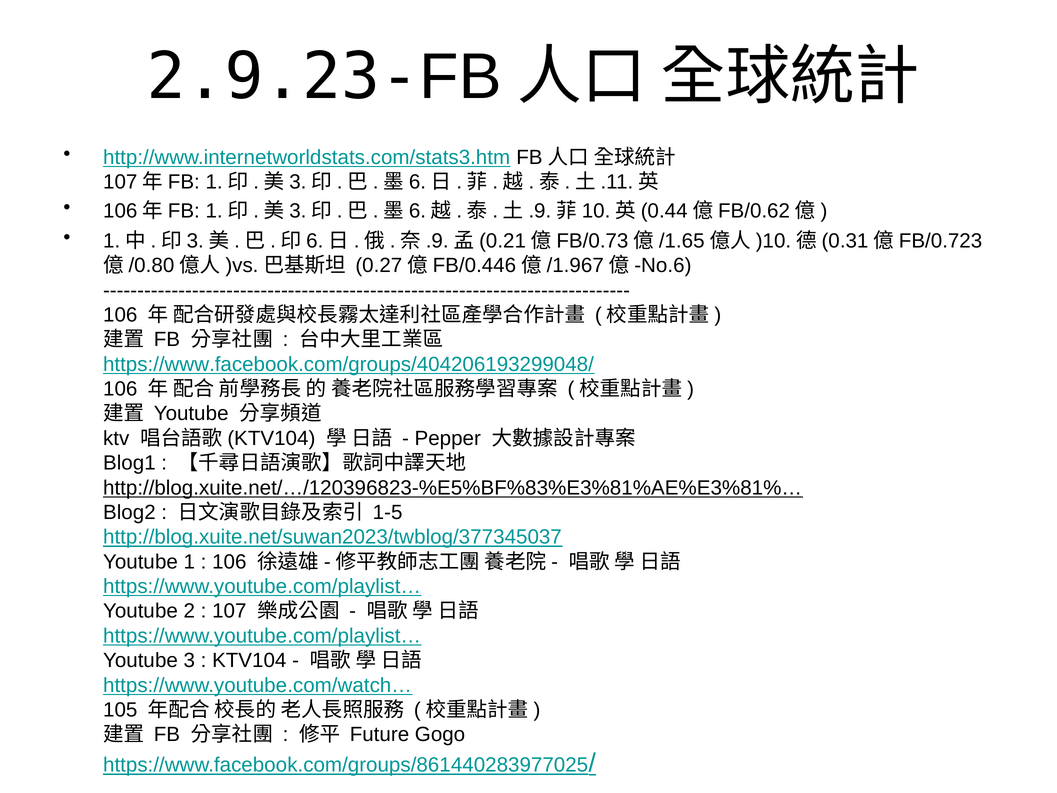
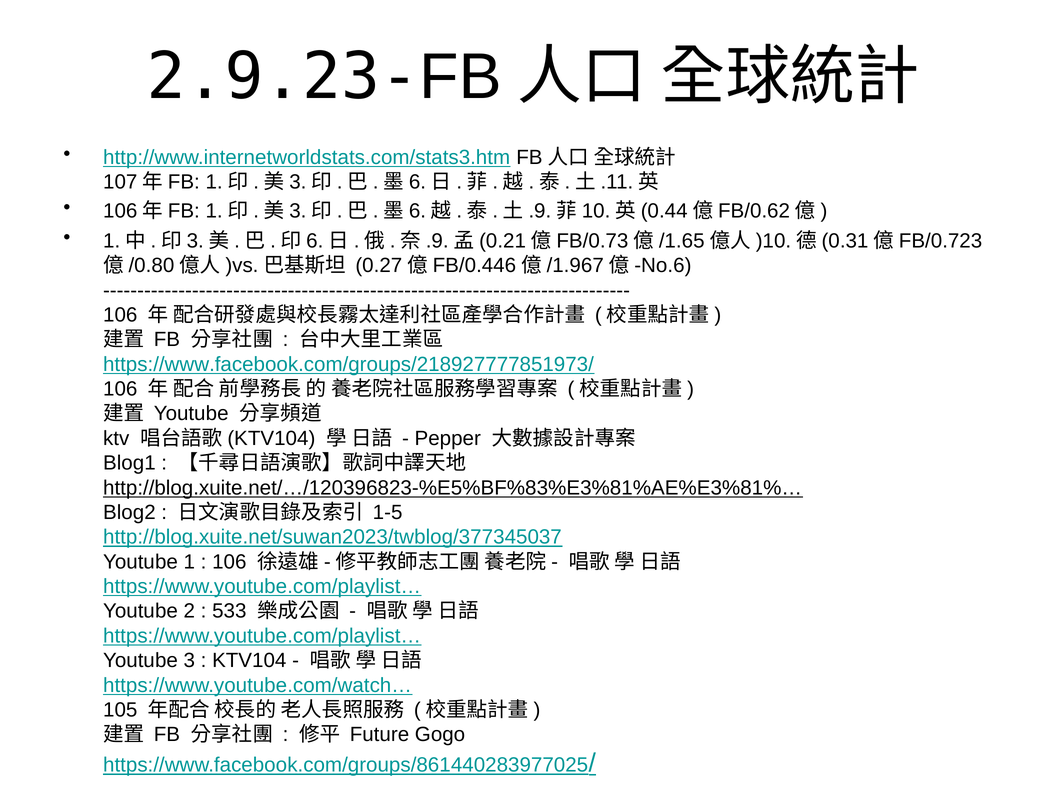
https://www.facebook.com/groups/404206193299048/: https://www.facebook.com/groups/404206193299048/ -> https://www.facebook.com/groups/218927777851973/ (348, 364)
107: 107 -> 533 (229, 611)
